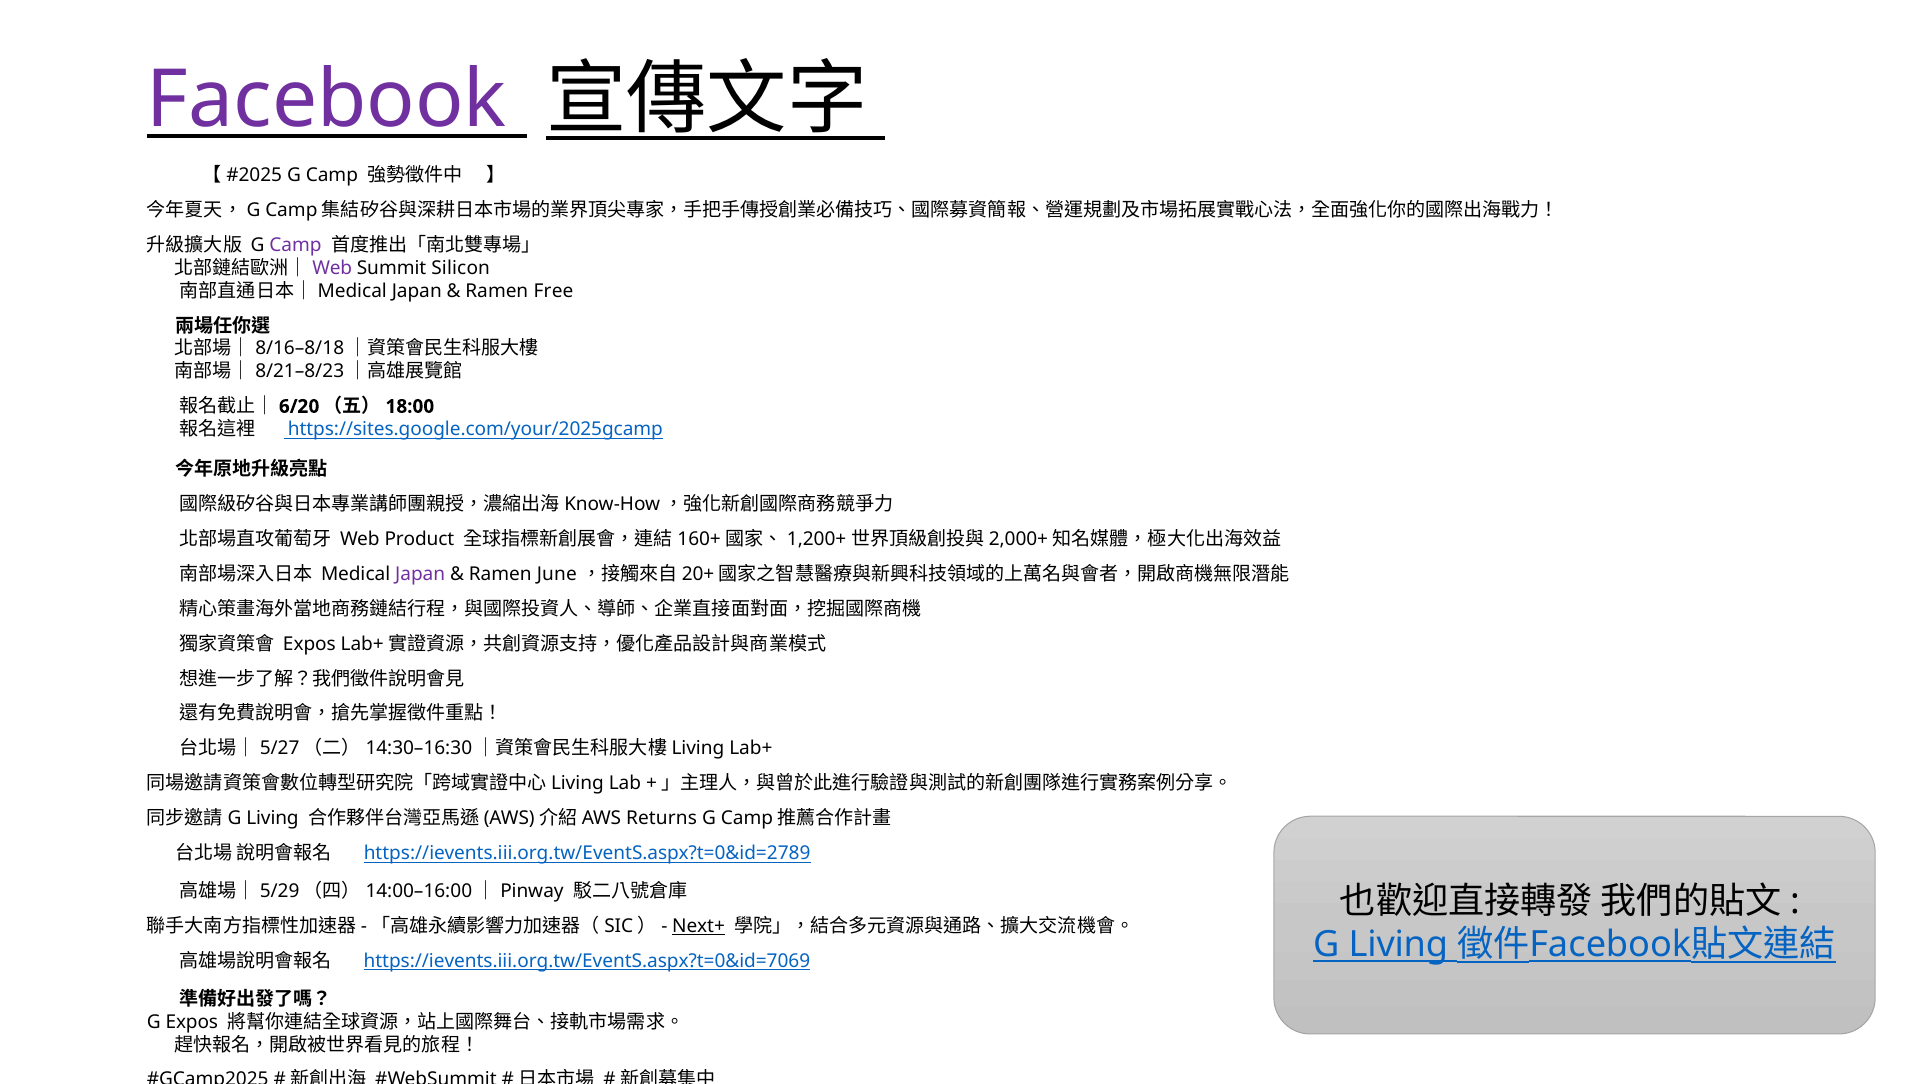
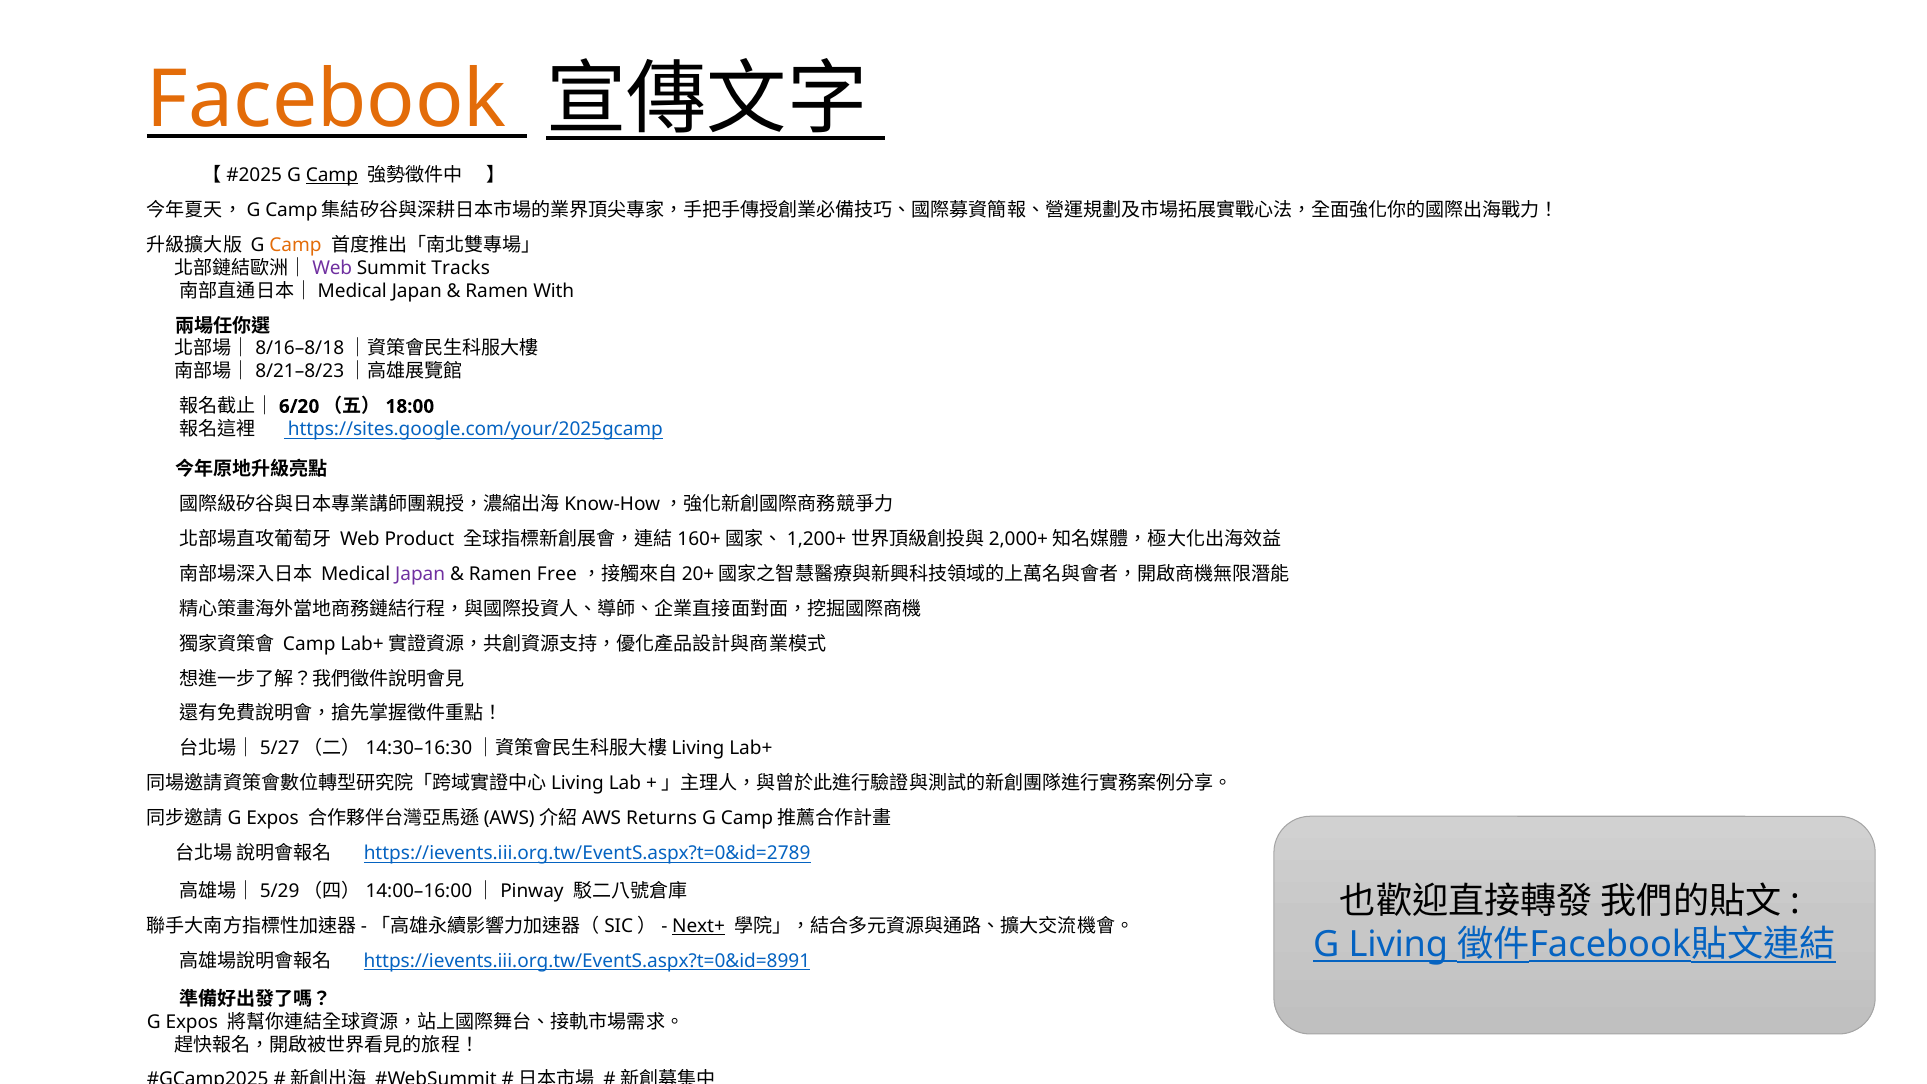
Facebook colour: purple -> orange (327, 100)
Camp underline: none -> present (332, 175)
Camp colour: purple -> orange (296, 245)
Silicon: Silicon -> Tracks (461, 268)
Free: Free -> With (554, 291)
June: June -> Free (557, 574)
Expos: Expos -> Camp (309, 644)
Living: Living -> Expos (273, 818)
https://ievents.iii.org.tw/EventS.aspx?t=0&id=7069: https://ievents.iii.org.tw/EventS.aspx?t=0&id=7069 -> https://ievents.iii.org.tw/EventS.aspx?t=0&id=8991 (587, 961)
